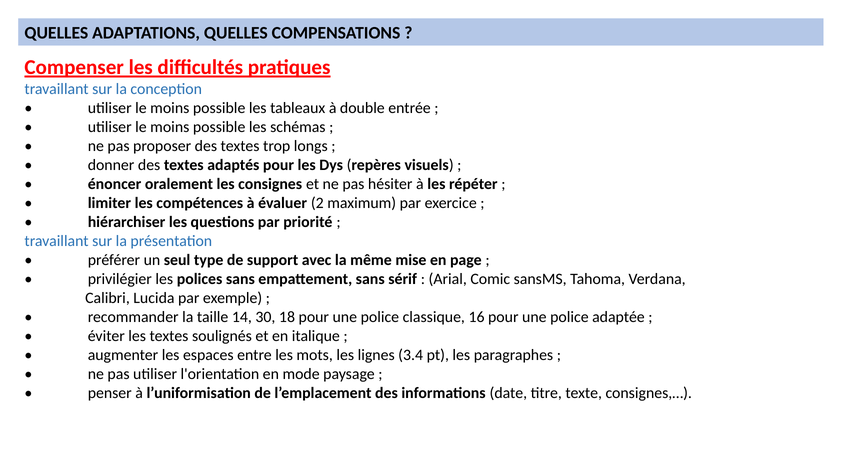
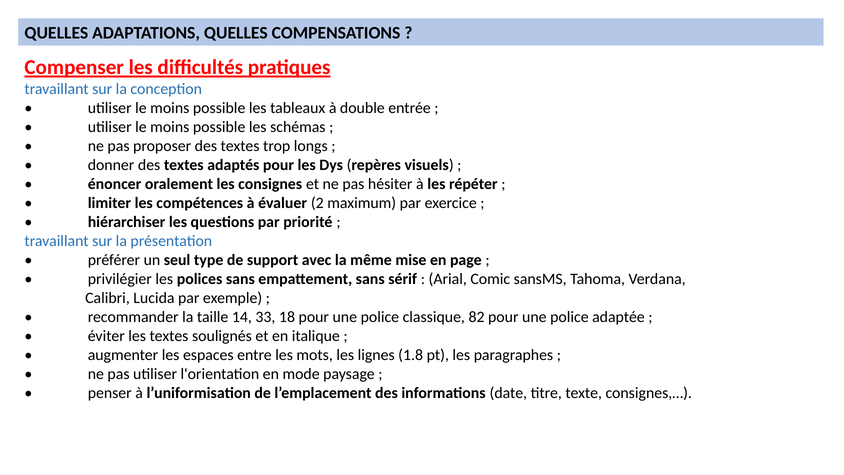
30: 30 -> 33 (265, 317)
16: 16 -> 82 (477, 317)
3.4: 3.4 -> 1.8 (411, 355)
